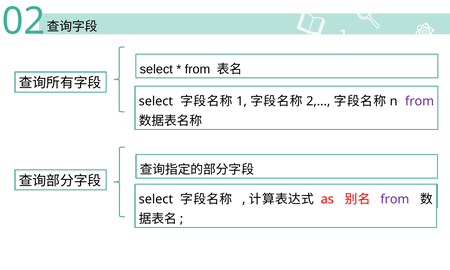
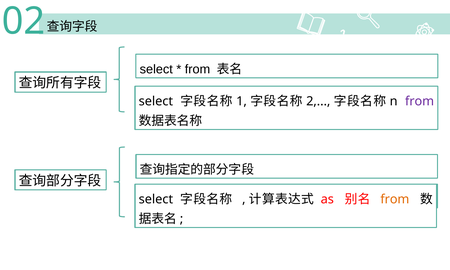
from colour: purple -> orange (395, 199)
